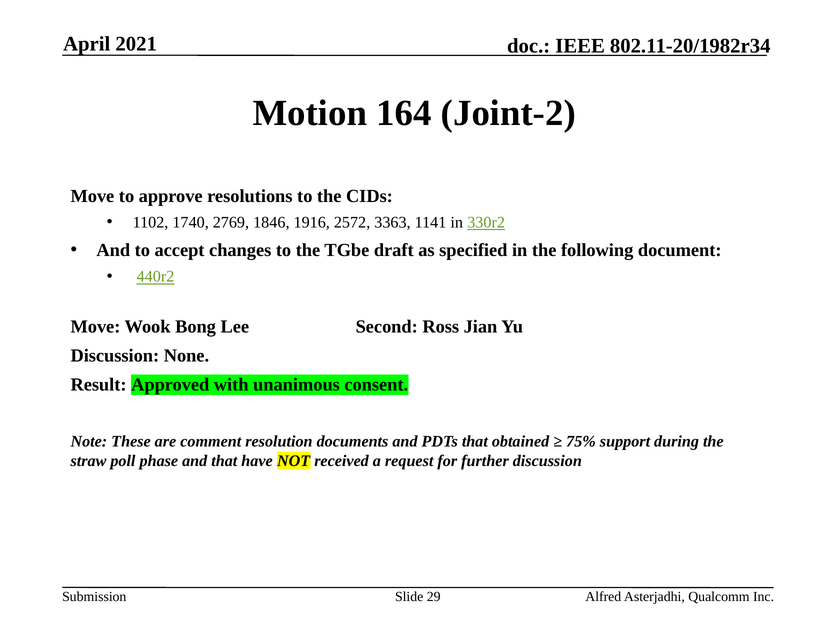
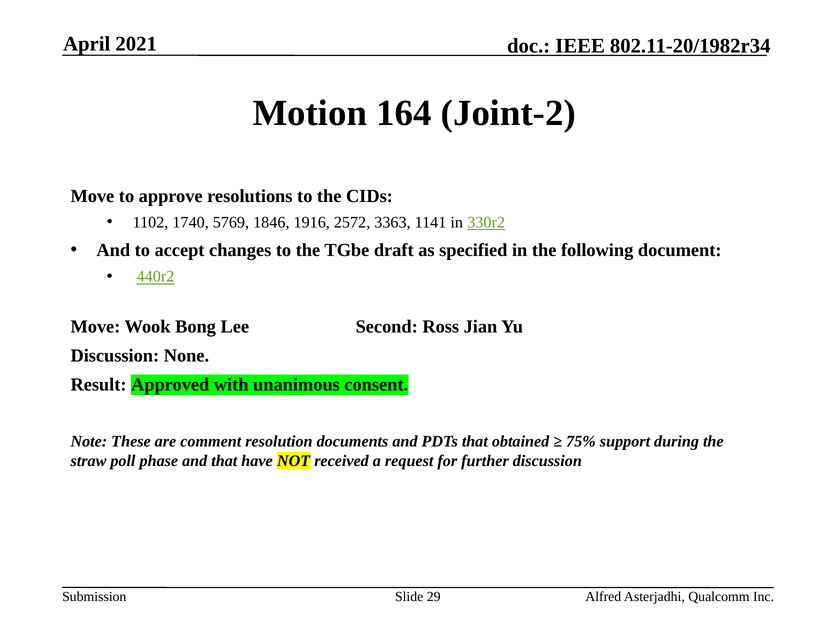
2769: 2769 -> 5769 (231, 222)
